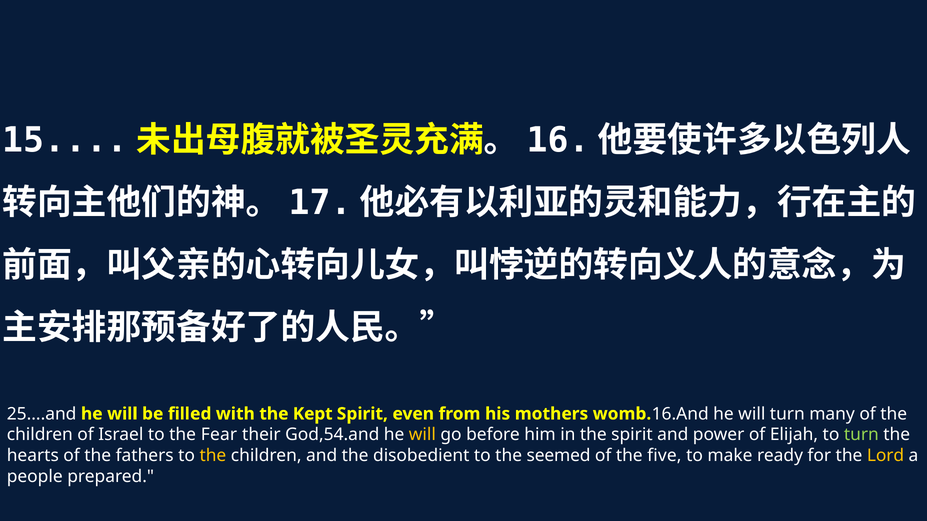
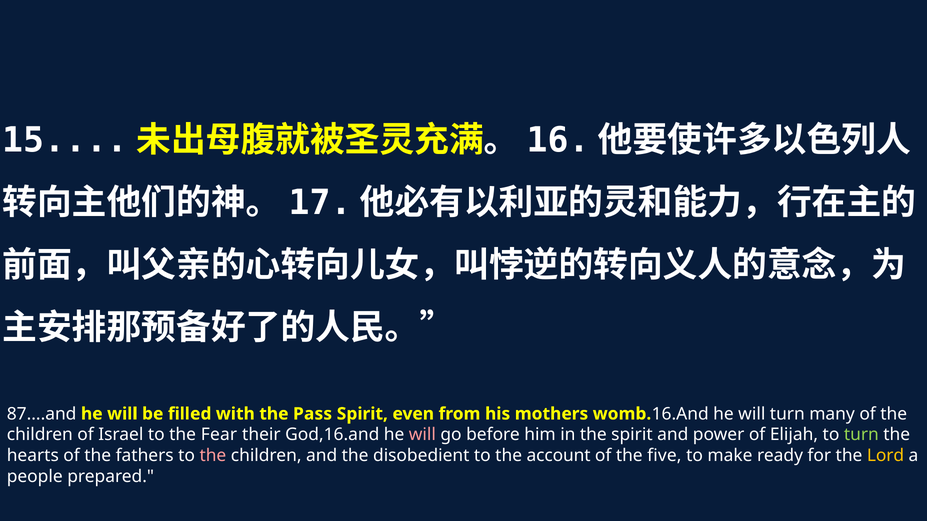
25....and: 25....and -> 87....and (42, 414)
Kept: Kept -> Pass (313, 414)
God,54.and: God,54.and -> God,16.and (332, 435)
will colour: yellow -> pink (422, 435)
the colour: yellow -> pink (213, 456)
seemed: seemed -> account (559, 456)
